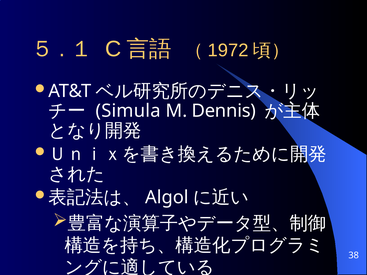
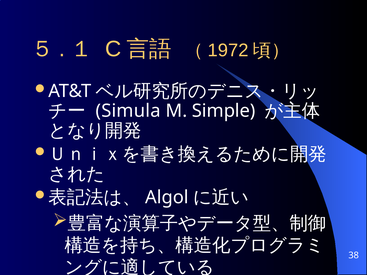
Dennis: Dennis -> Simple (224, 111)
